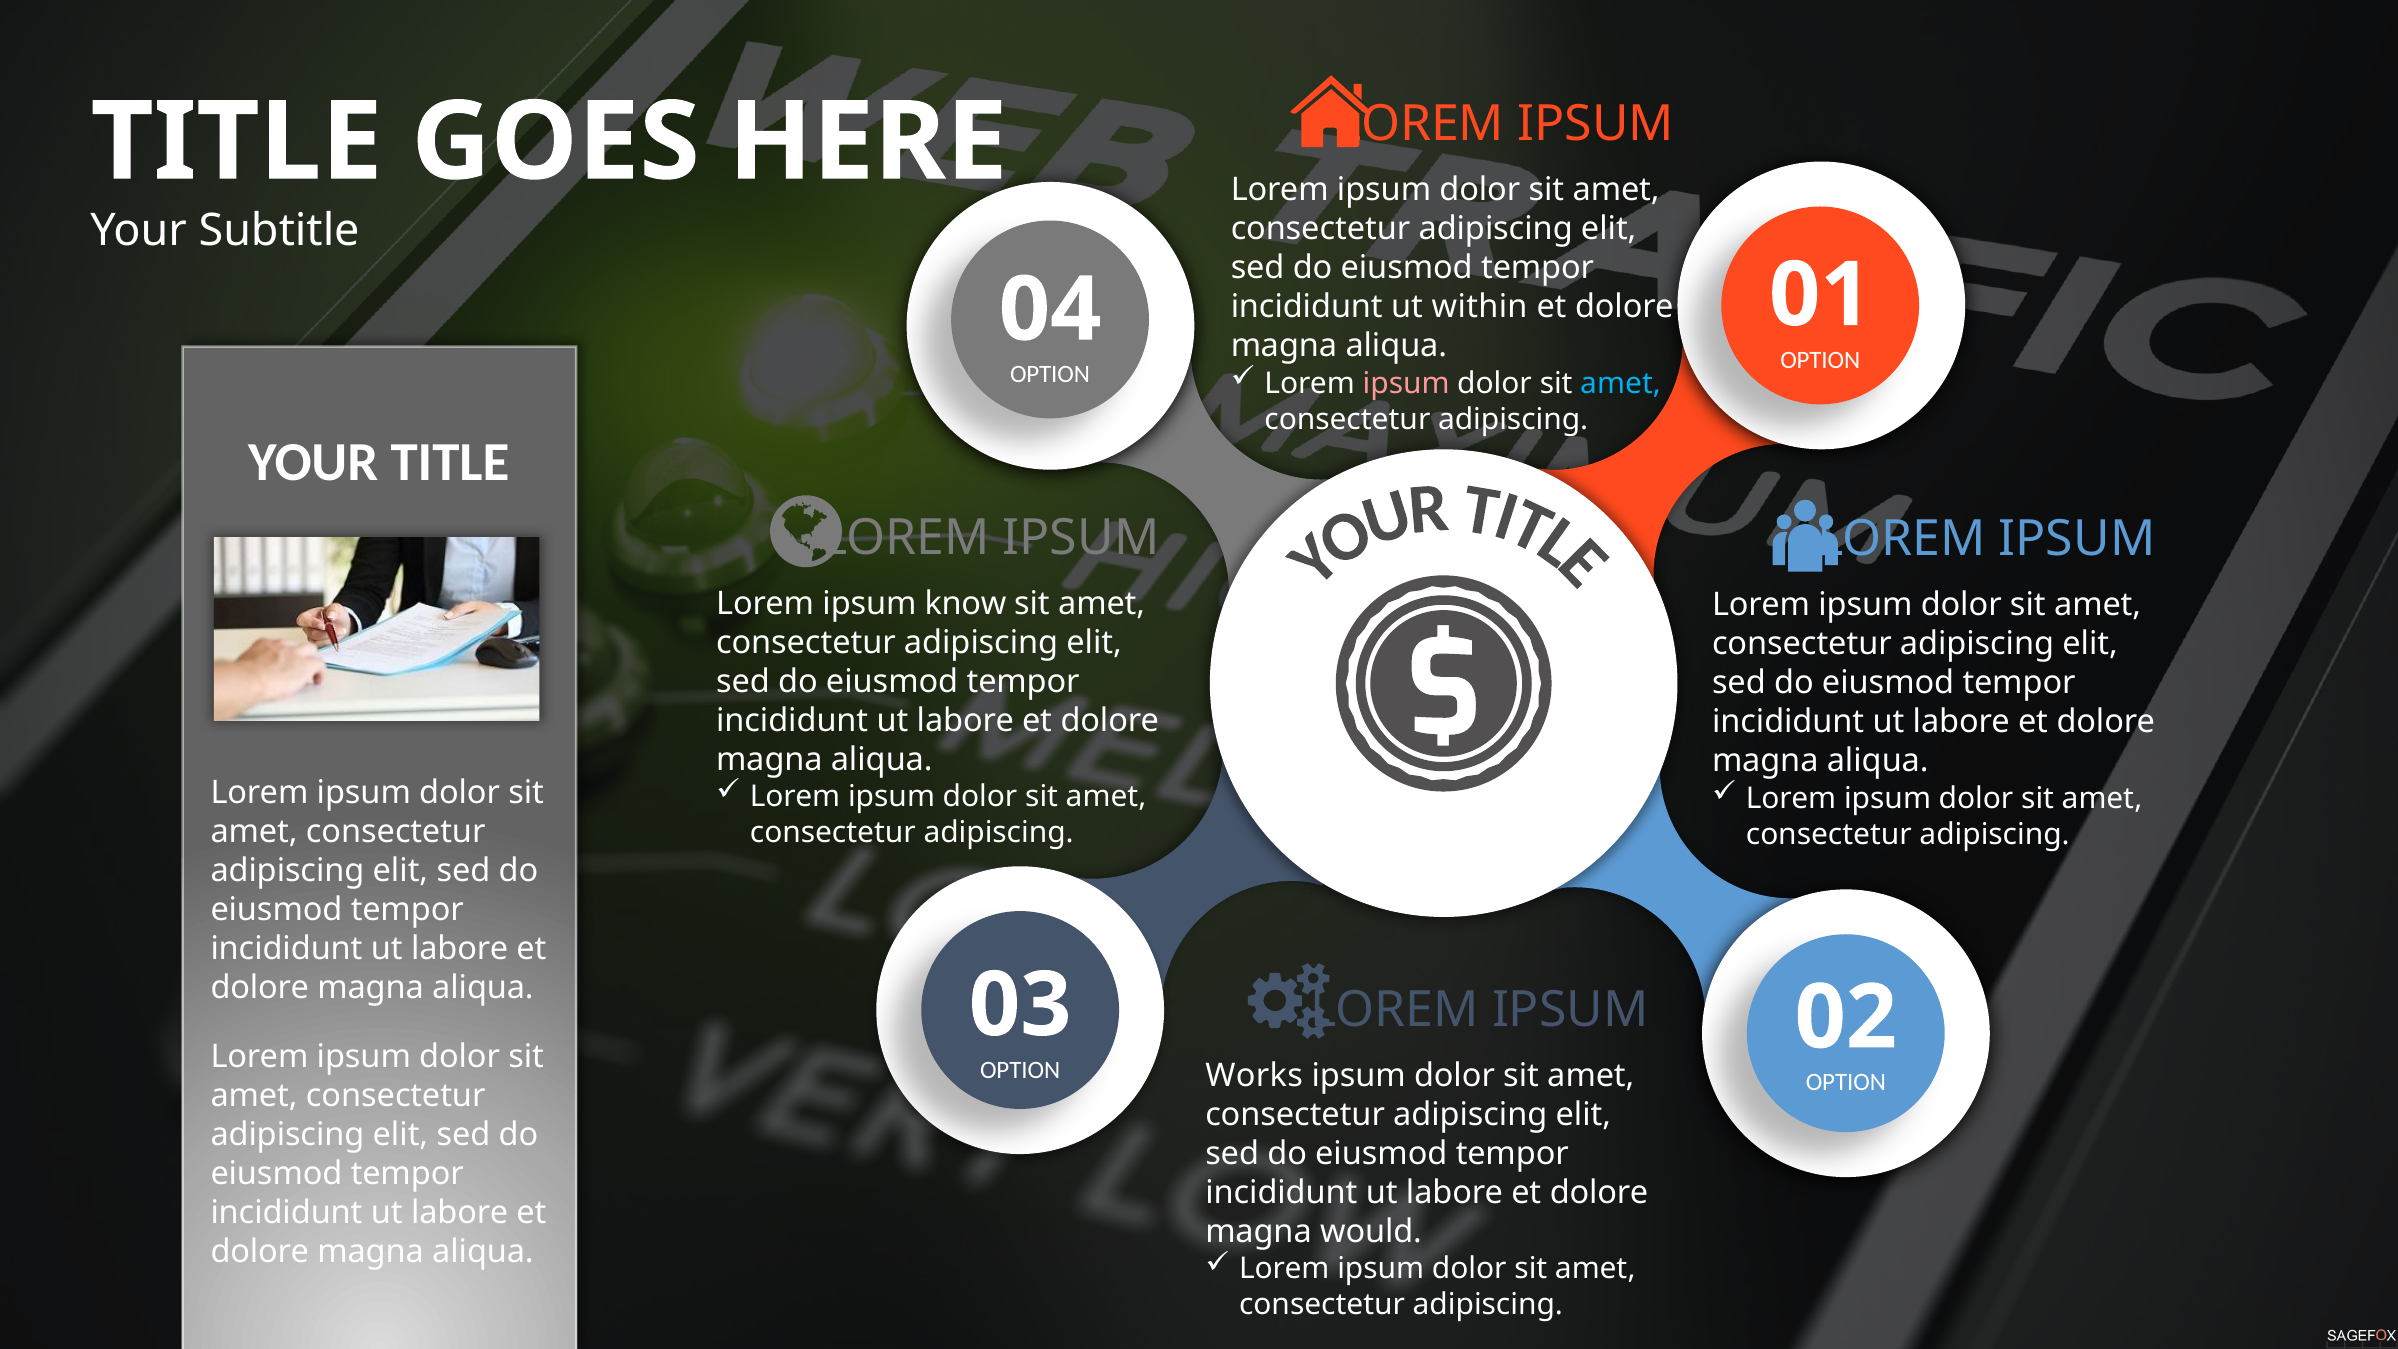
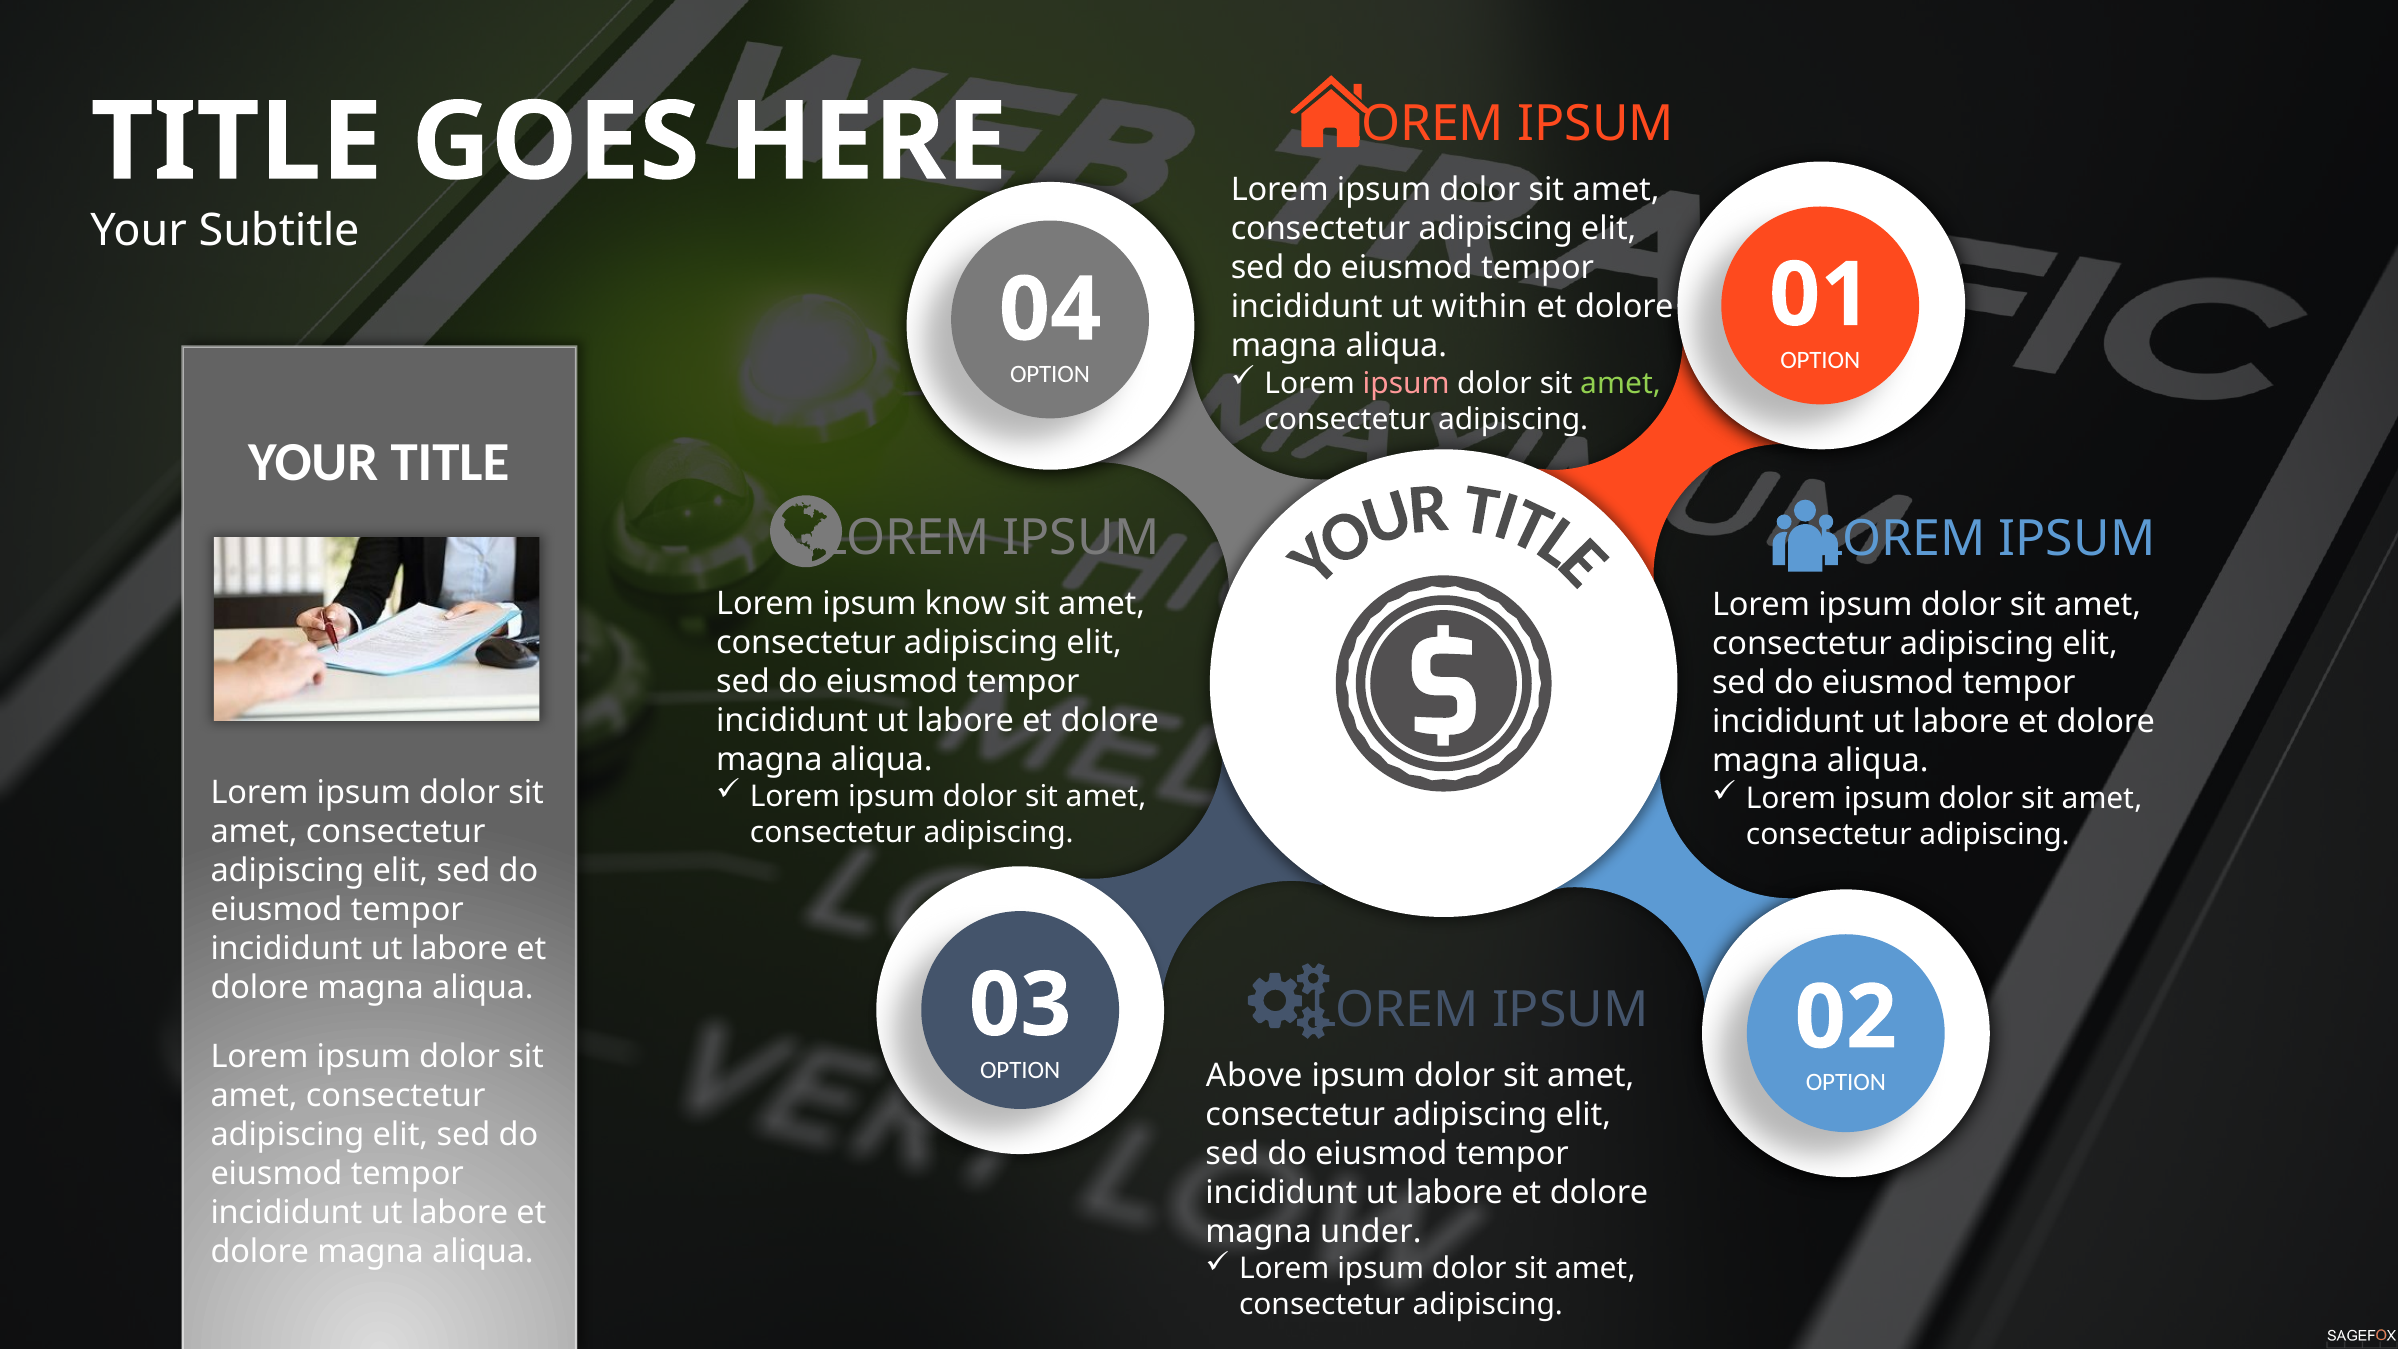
amet colour: light blue -> light green (1621, 383)
Works: Works -> Above (1254, 1076)
would: would -> under (1371, 1232)
